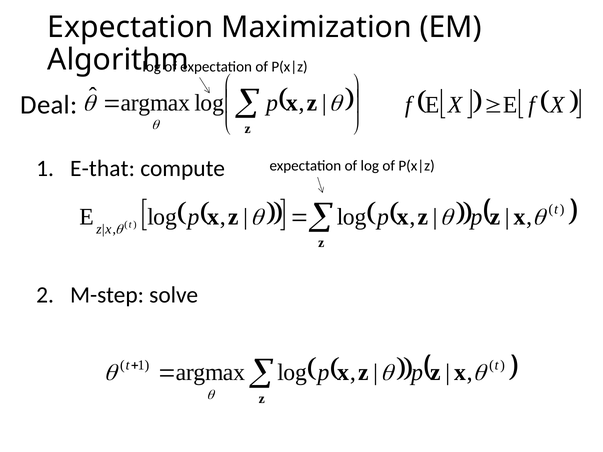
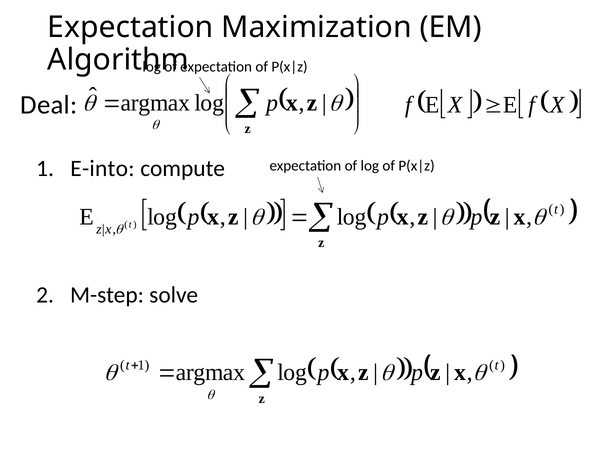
E-that: E-that -> E-into (102, 169)
